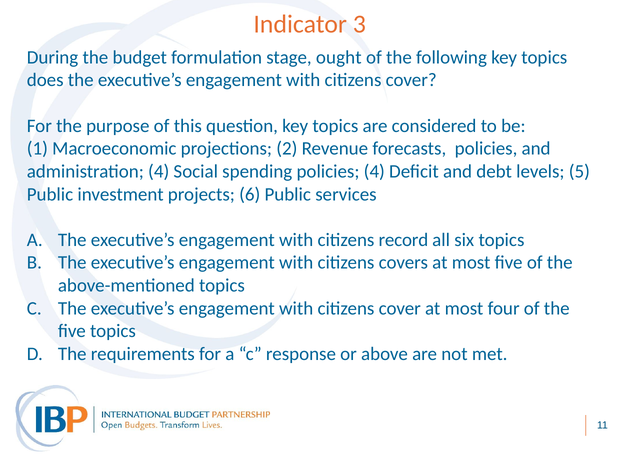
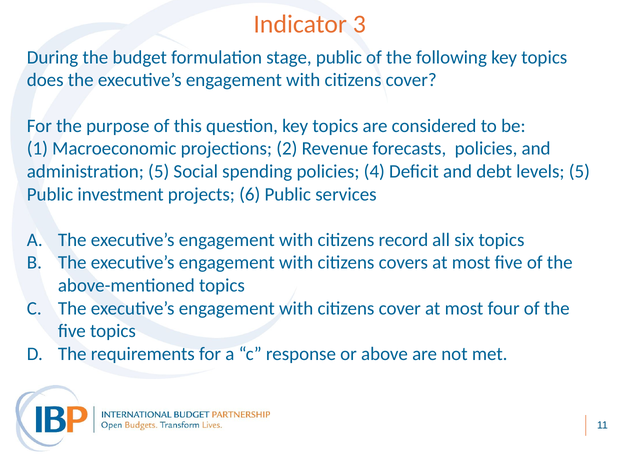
stage ought: ought -> public (339, 57)
administration 4: 4 -> 5 (159, 171)
